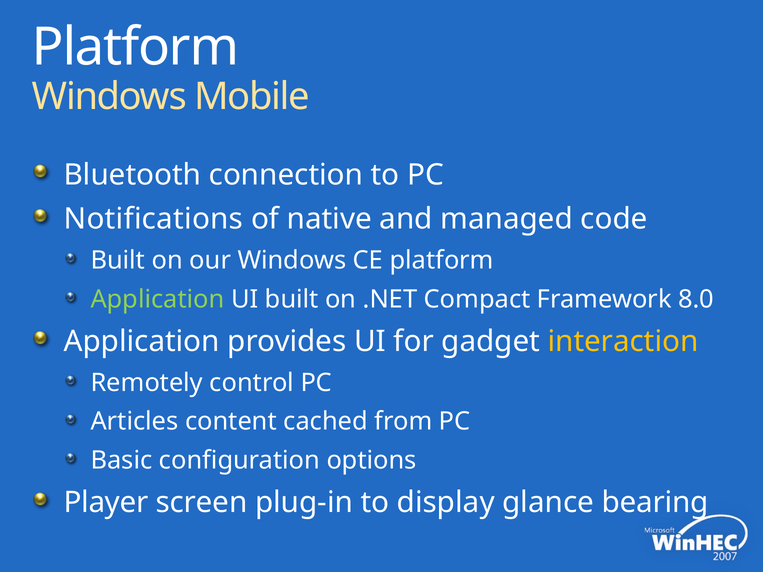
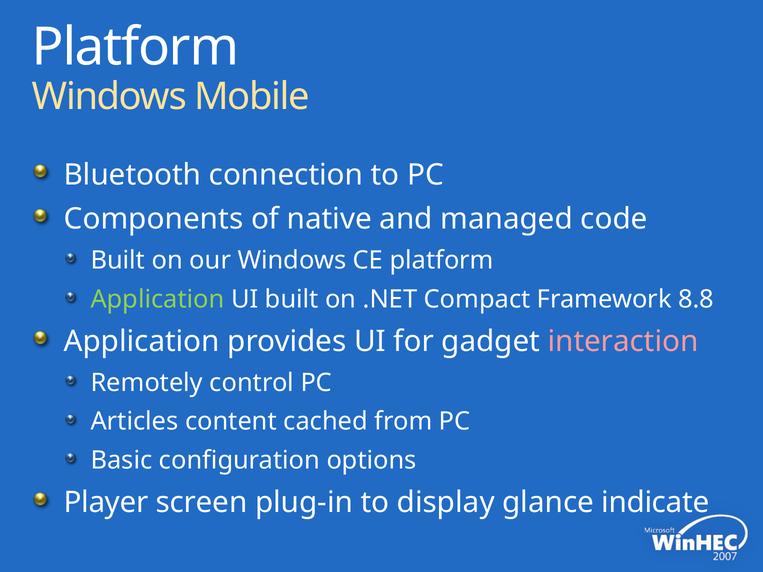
Notifications: Notifications -> Components (154, 219)
8.0: 8.0 -> 8.8 (696, 299)
interaction colour: yellow -> pink (623, 342)
bearing: bearing -> indicate (655, 503)
